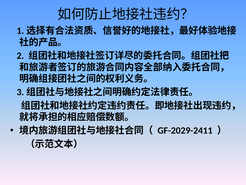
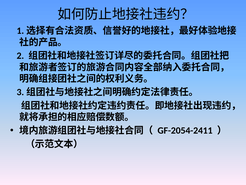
GF-2029-2411: GF-2029-2411 -> GF-2054-2411 (185, 130)
